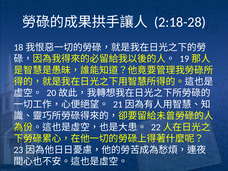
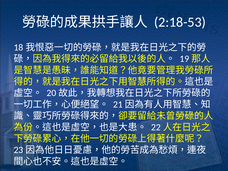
2:18-28: 2:18-28 -> 2:18-53 (180, 22)
